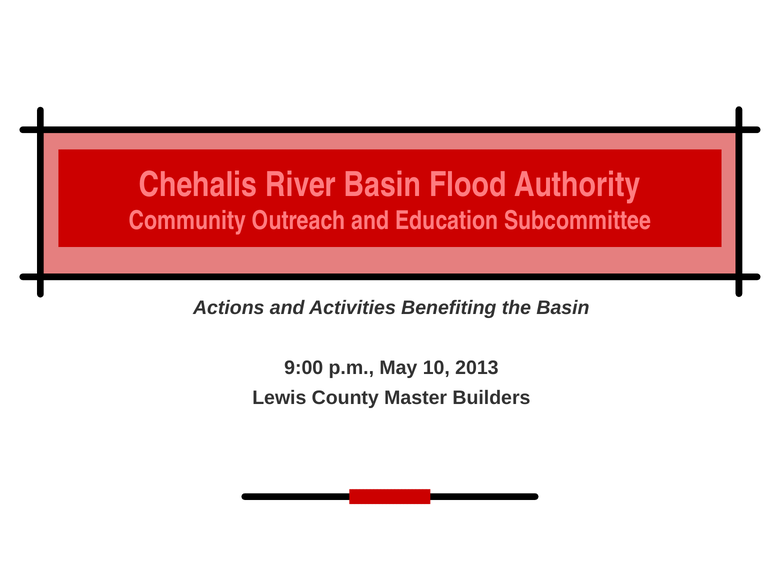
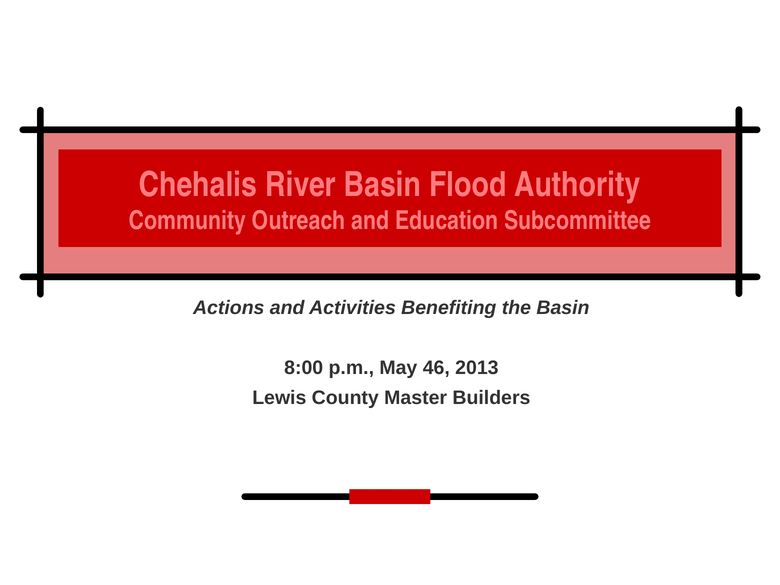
9:00: 9:00 -> 8:00 (304, 368)
10: 10 -> 46 (436, 368)
